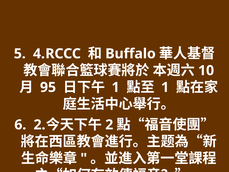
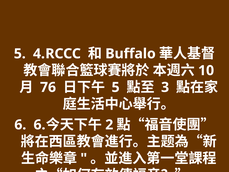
95: 95 -> 76 (48, 87)
1: 1 -> 5 (116, 87)
1: 1 -> 3 (165, 87)
6 2: 2 -> 6 (39, 125)
